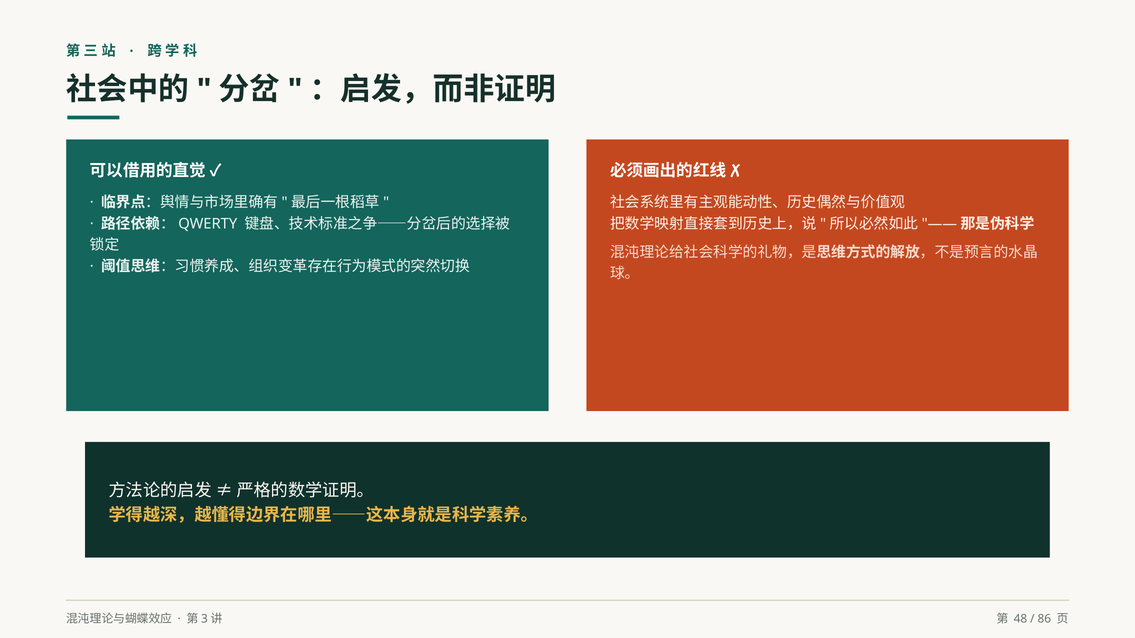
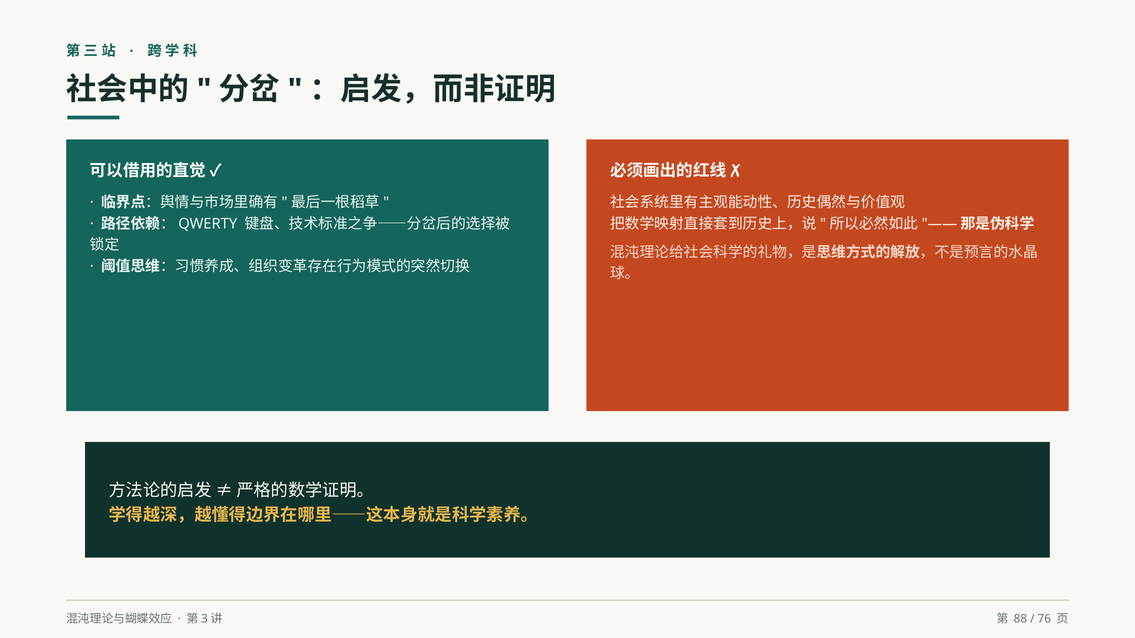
48: 48 -> 88 (1020, 619)
86: 86 -> 76 (1044, 619)
